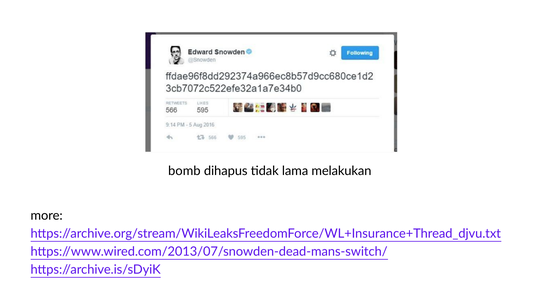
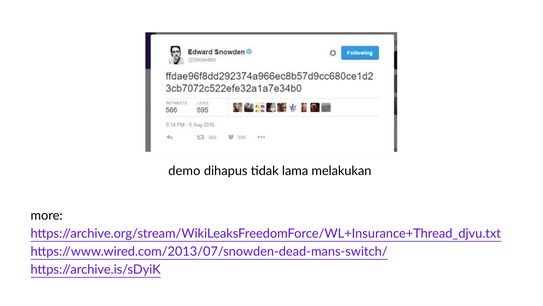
bomb: bomb -> demo (184, 171)
